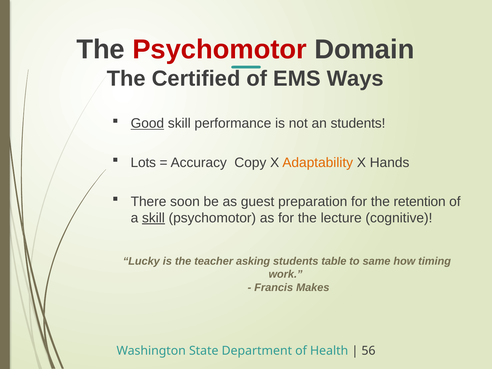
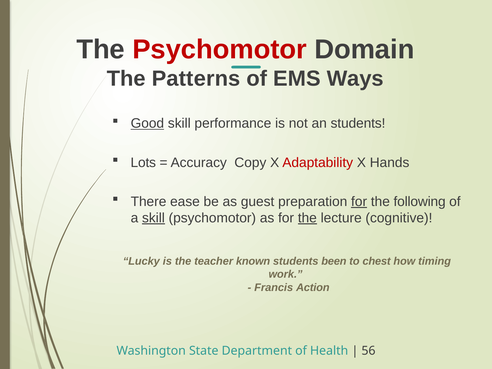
Certified: Certified -> Patterns (196, 79)
Adaptability colour: orange -> red (318, 162)
soon: soon -> ease (185, 202)
for underline: none -> present (359, 202)
retention: retention -> following (420, 202)
the underline: none -> present (307, 218)
asking: asking -> known (253, 261)
table: table -> been (334, 261)
same: same -> chest (377, 261)
Makes: Makes -> Action (313, 288)
